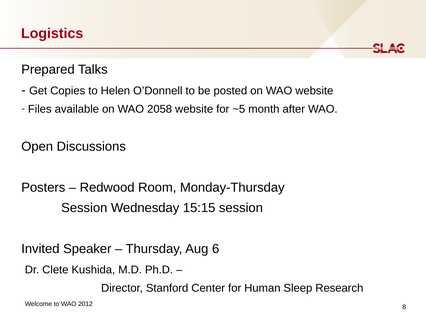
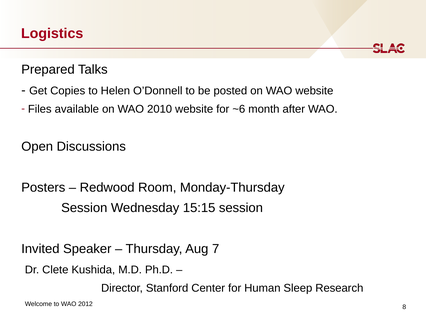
2058: 2058 -> 2010 (160, 109)
~5: ~5 -> ~6 (239, 109)
6: 6 -> 7 (216, 249)
